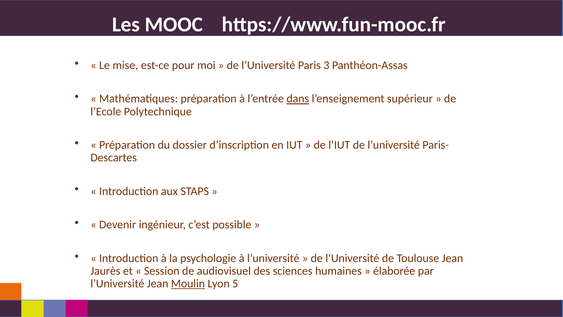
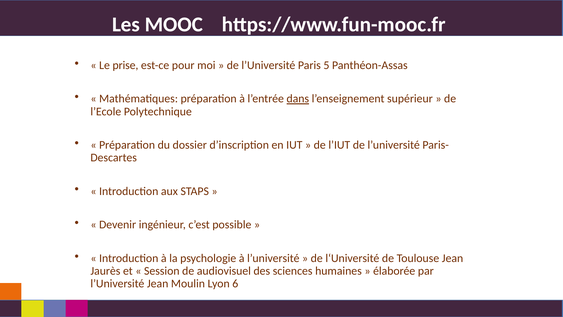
mise: mise -> prise (125, 65)
3: 3 -> 5 (326, 65)
Moulin underline: present -> none (188, 283)
5: 5 -> 6 (235, 283)
